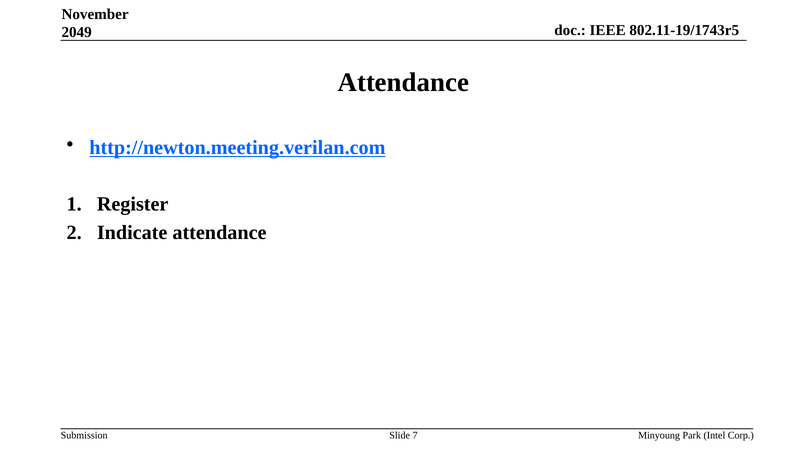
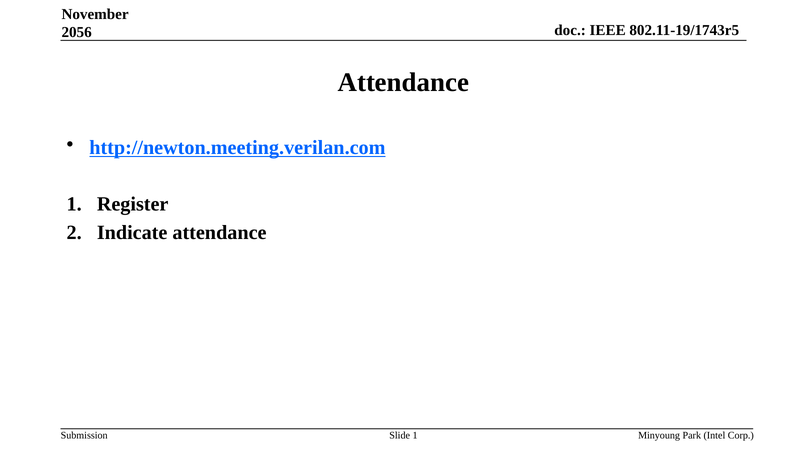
2049: 2049 -> 2056 (77, 32)
Slide 7: 7 -> 1 (415, 435)
